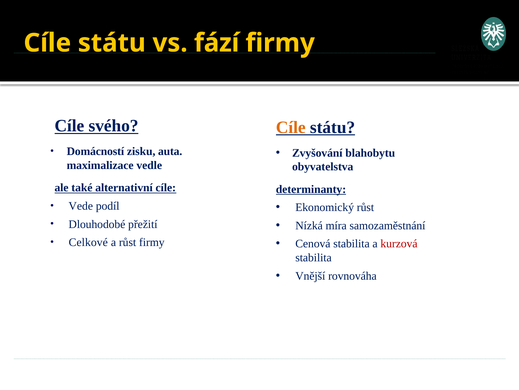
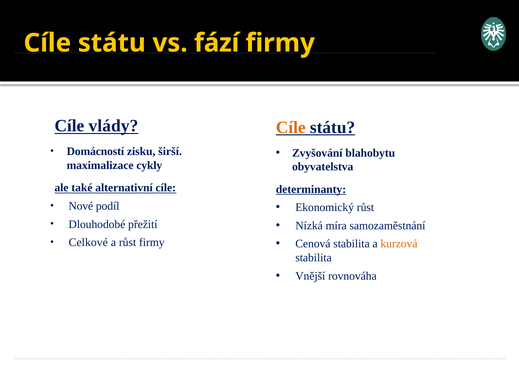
svého: svého -> vlády (113, 126)
auta: auta -> širší (170, 151)
vedle: vedle -> cykly (149, 165)
Vede: Vede -> Nové (81, 206)
kurzová colour: red -> orange (399, 243)
